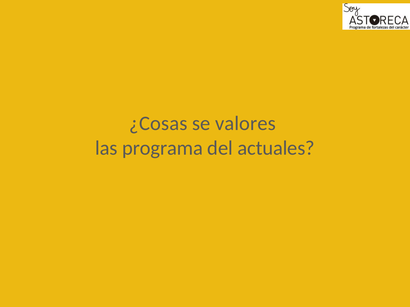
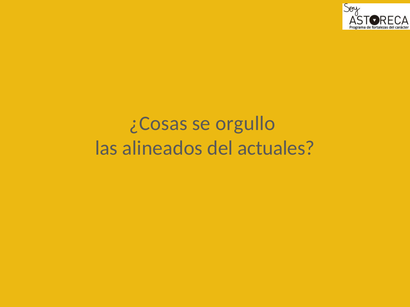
valores: valores -> orgullo (245, 124)
programa: programa -> alineados (162, 148)
